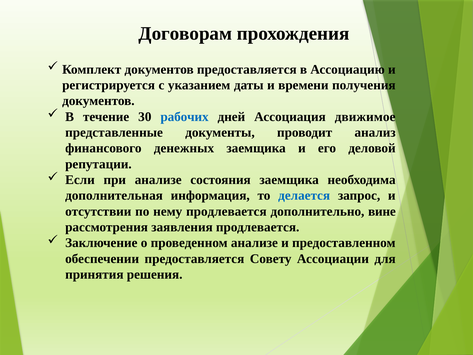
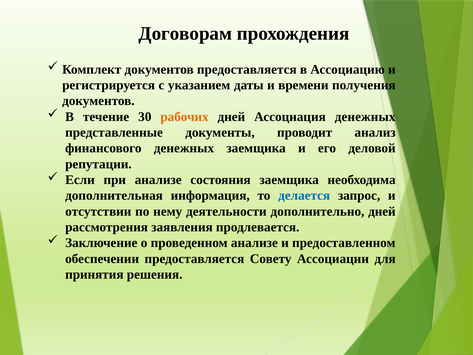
рабочих colour: blue -> orange (185, 117)
Ассоциация движимое: движимое -> денежных (365, 117)
нему продлевается: продлевается -> деятельности (226, 211)
дополнительно вине: вине -> дней (382, 211)
